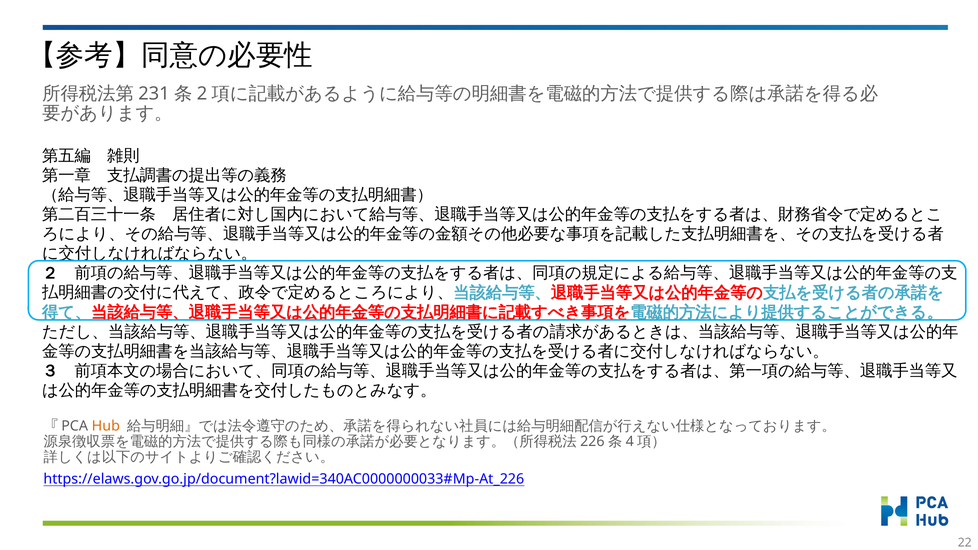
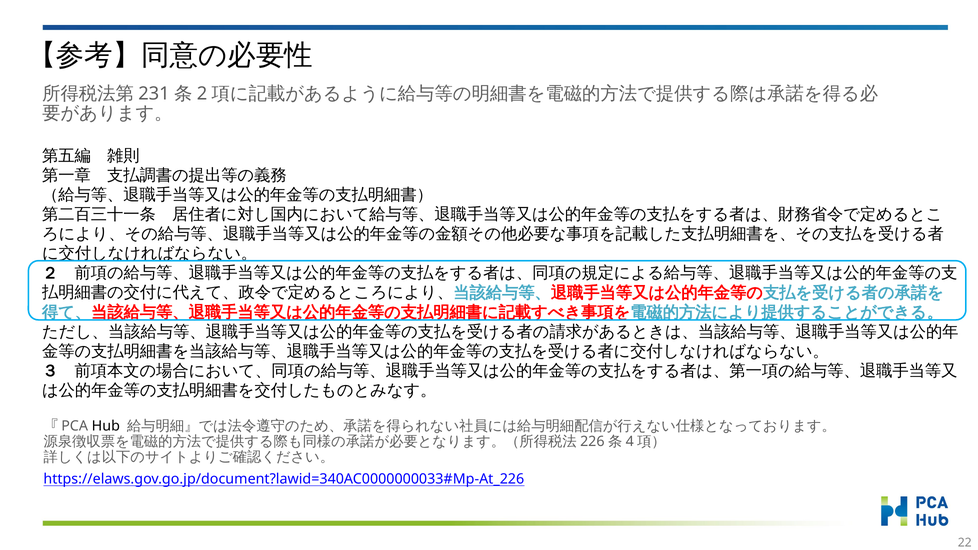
Hub colour: orange -> black (106, 426)
